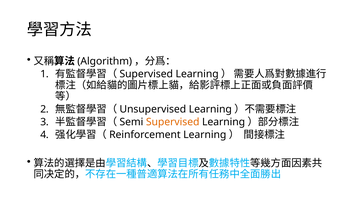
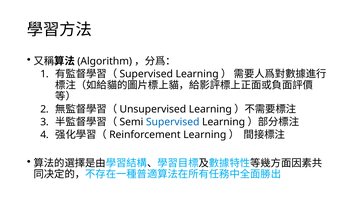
Supervised colour: orange -> blue (173, 122)
